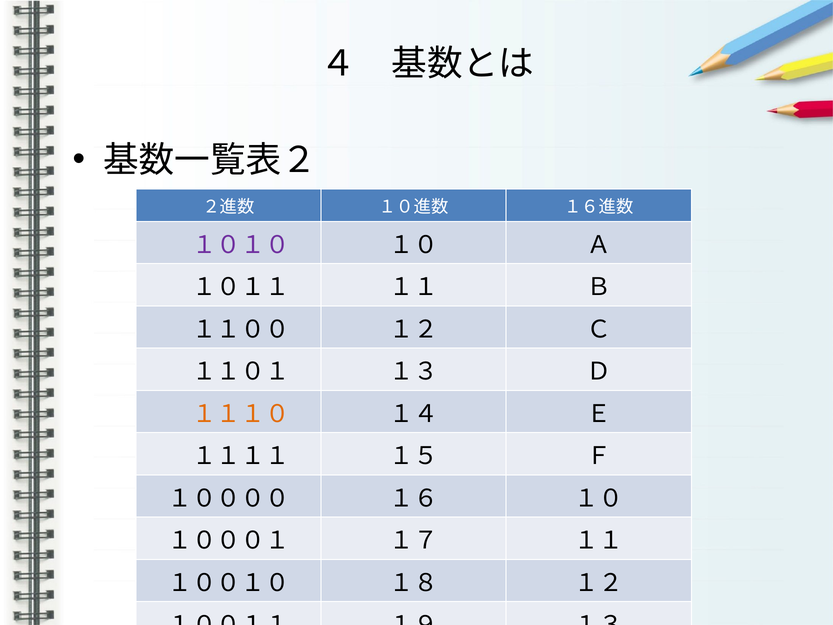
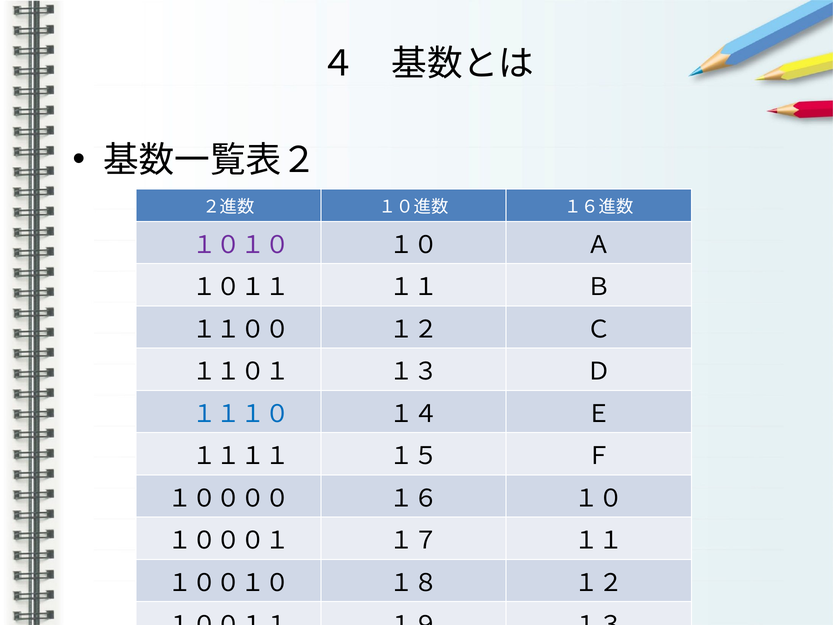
１１１０ colour: orange -> blue (241, 414)
